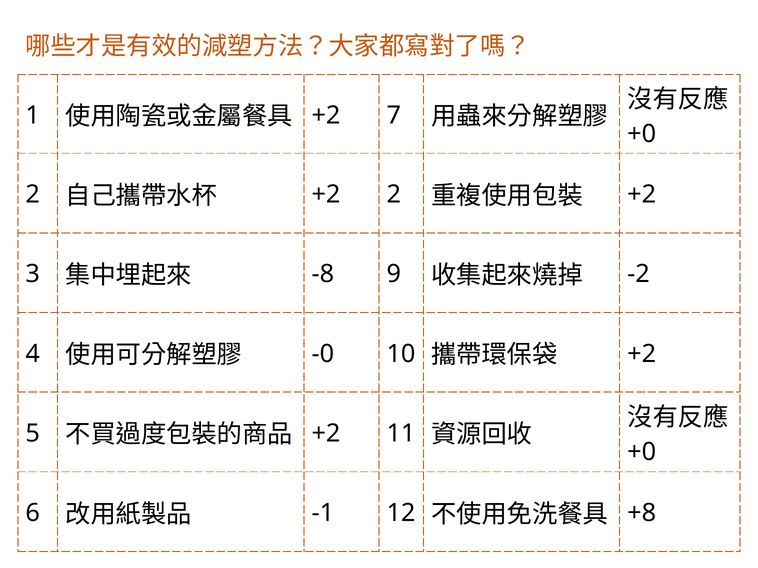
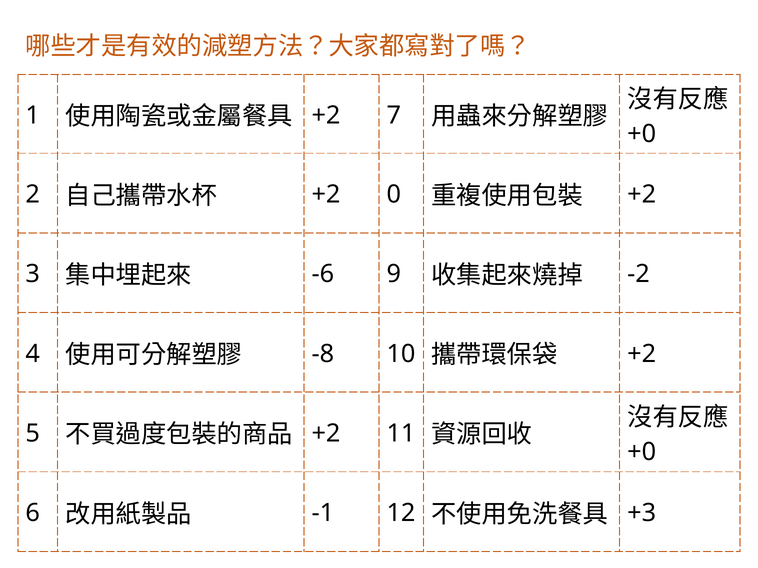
+2 2: 2 -> 0 (394, 195)
-8: -8 -> -6 (323, 274)
-0: -0 -> -8 (323, 354)
+8: +8 -> +3 (642, 513)
